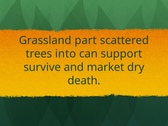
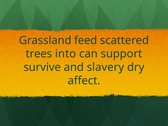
part: part -> feed (86, 40)
market: market -> slavery (105, 67)
death: death -> affect (84, 81)
